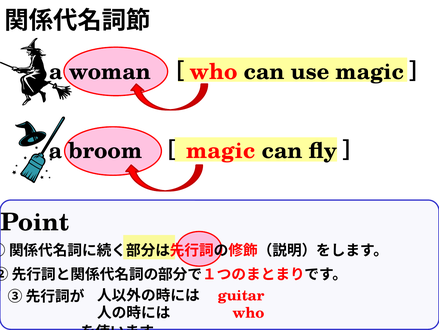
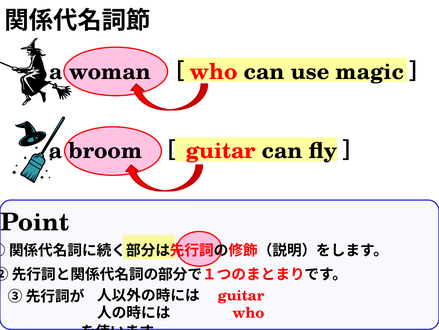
magic: magic -> guitar (221, 150)
